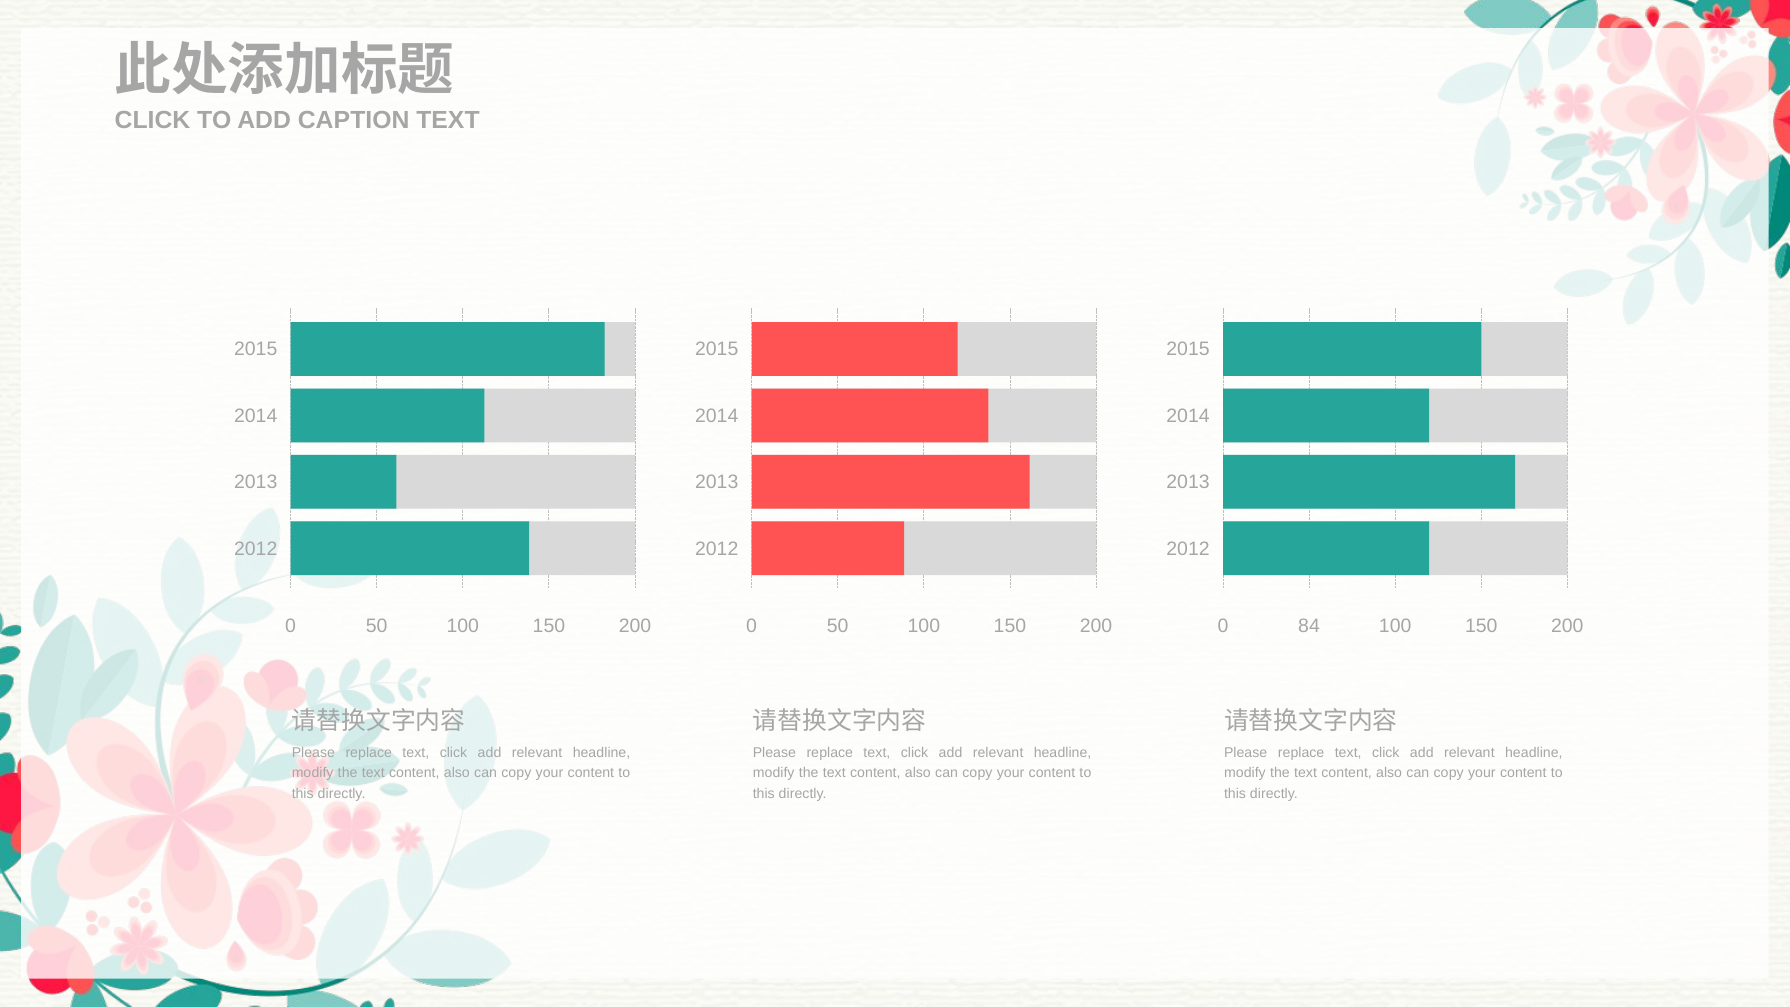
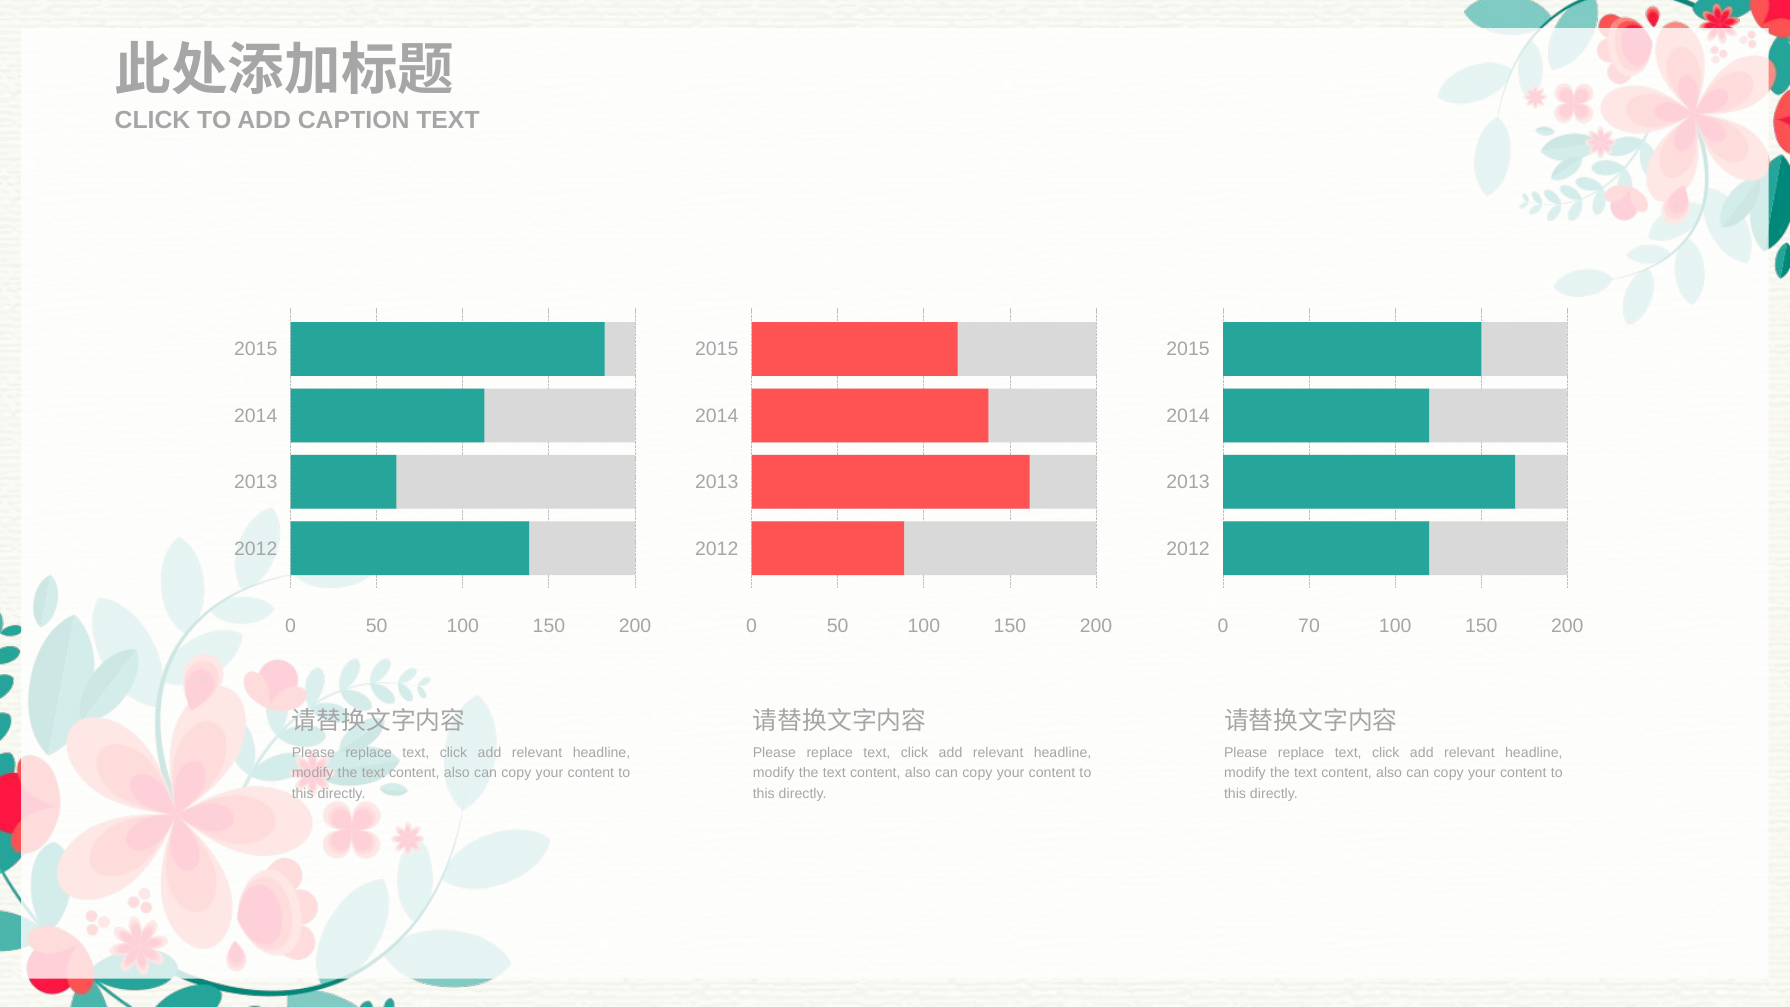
84: 84 -> 70 (1309, 626)
